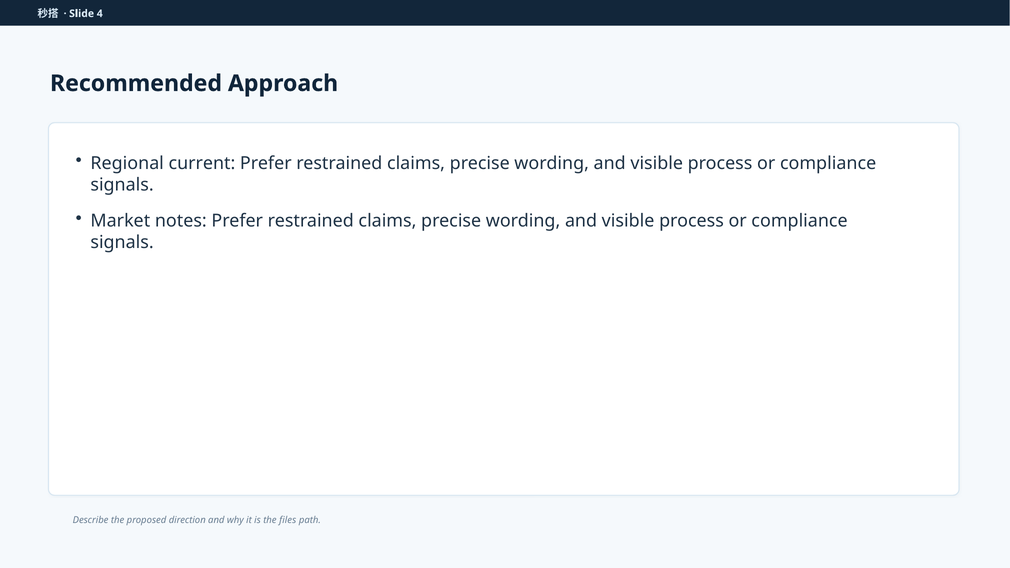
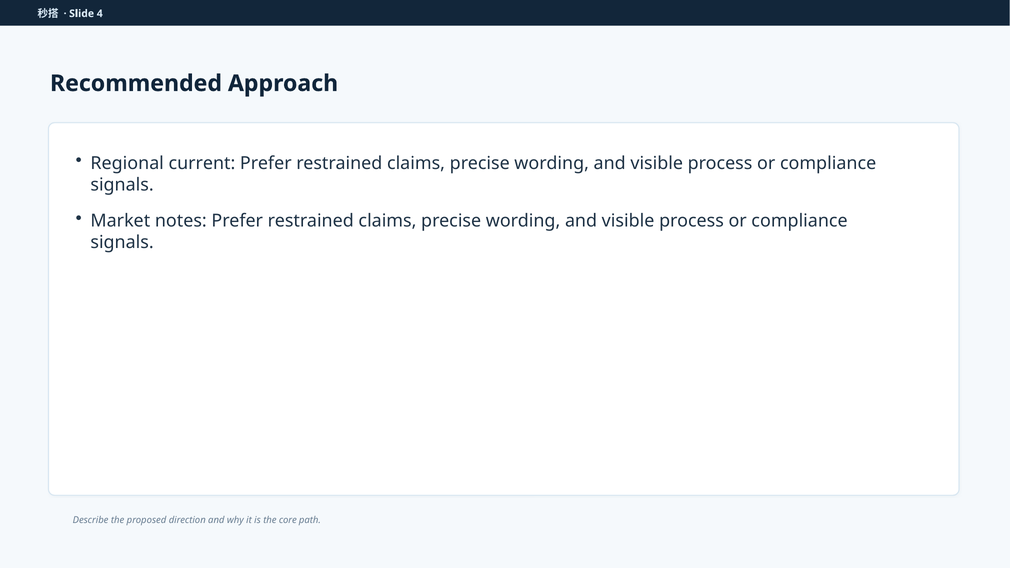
files: files -> core (288, 520)
